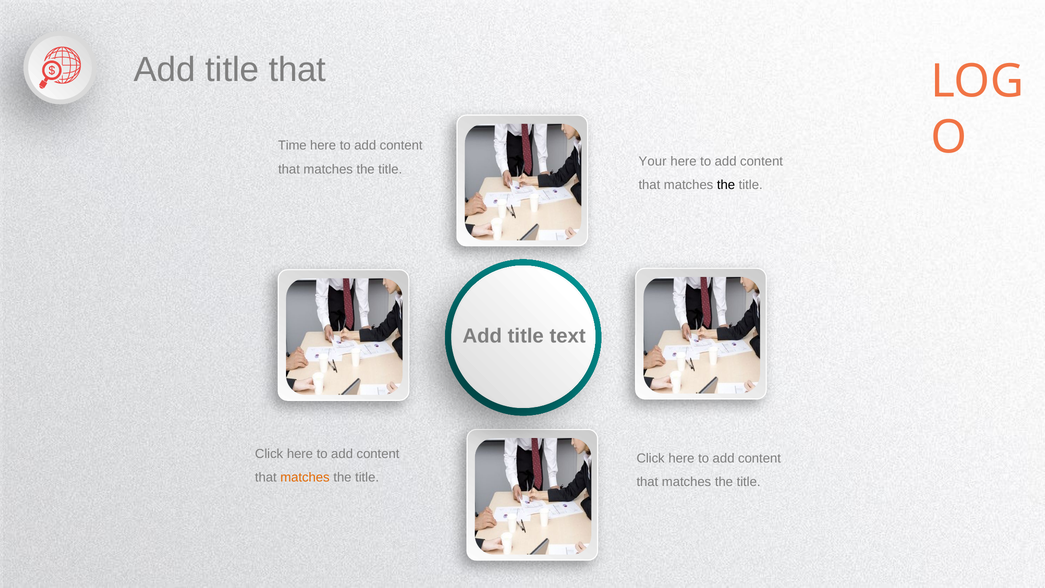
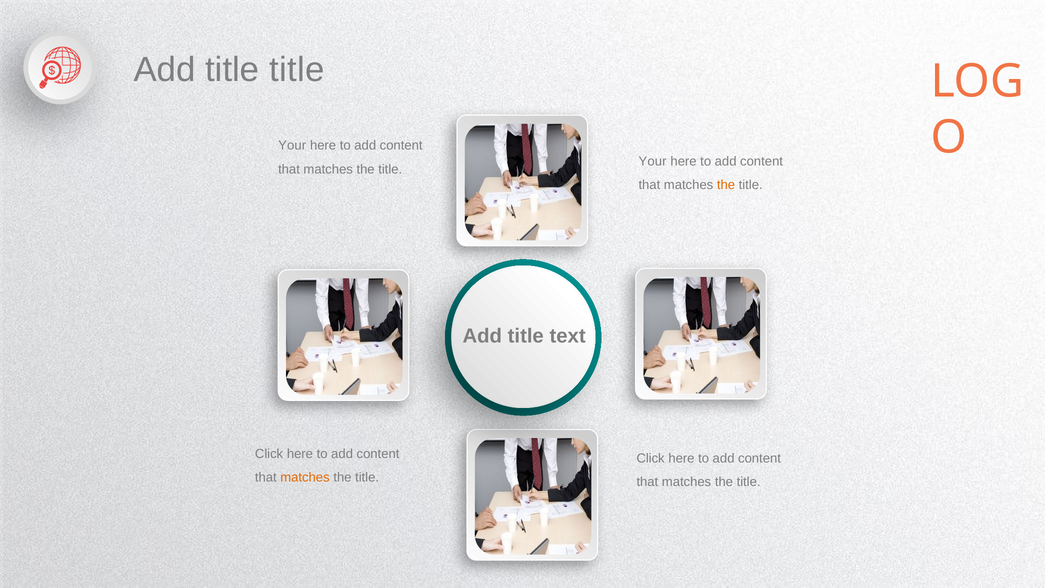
title that: that -> title (297, 70)
Time: Time -> Your (292, 146)
the colour: black -> orange (726, 185)
